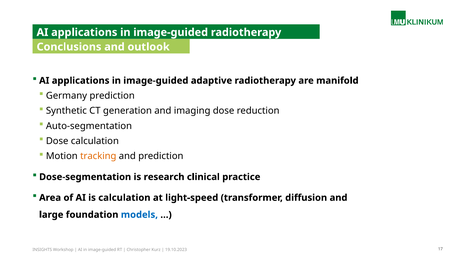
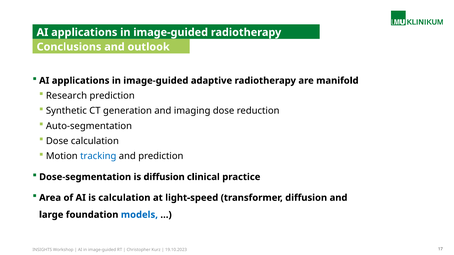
Germany: Germany -> Research (66, 96)
tracking colour: orange -> blue (98, 156)
is research: research -> diffusion (164, 177)
